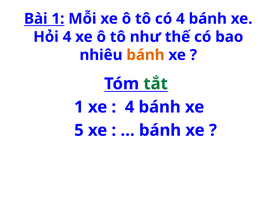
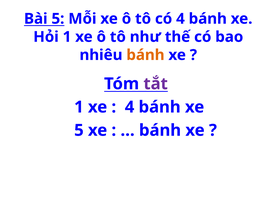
Bài 1: 1 -> 5 (58, 19)
Hỏi 4: 4 -> 1 (67, 37)
tắt colour: green -> purple (156, 84)
